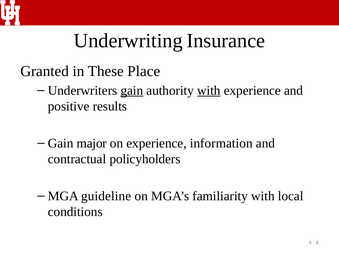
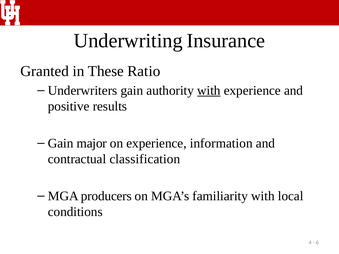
Place: Place -> Ratio (144, 71)
gain underline: present -> none (132, 91)
policyholders: policyholders -> classification (145, 159)
guideline: guideline -> producers (106, 196)
